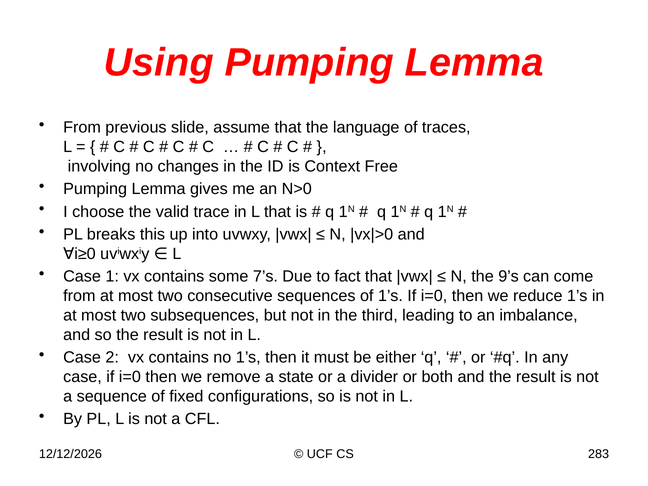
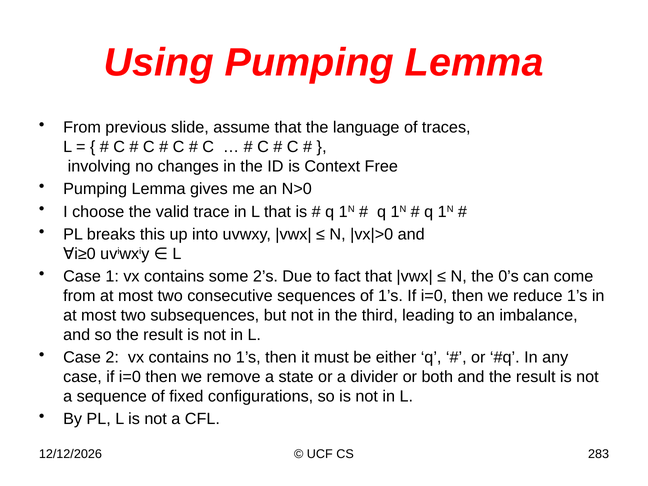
7’s: 7’s -> 2’s (265, 277)
9’s: 9’s -> 0’s (509, 277)
